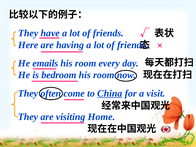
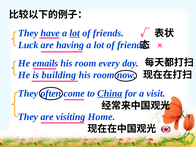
lot underline: none -> present (75, 33)
Here: Here -> Luck (28, 45)
bedroom: bedroom -> building (59, 75)
